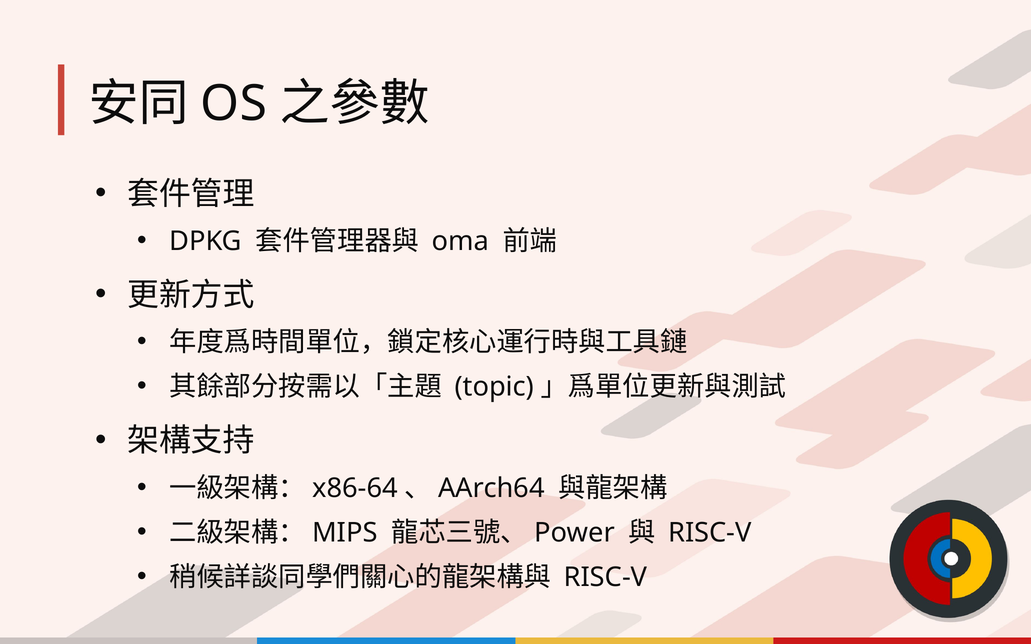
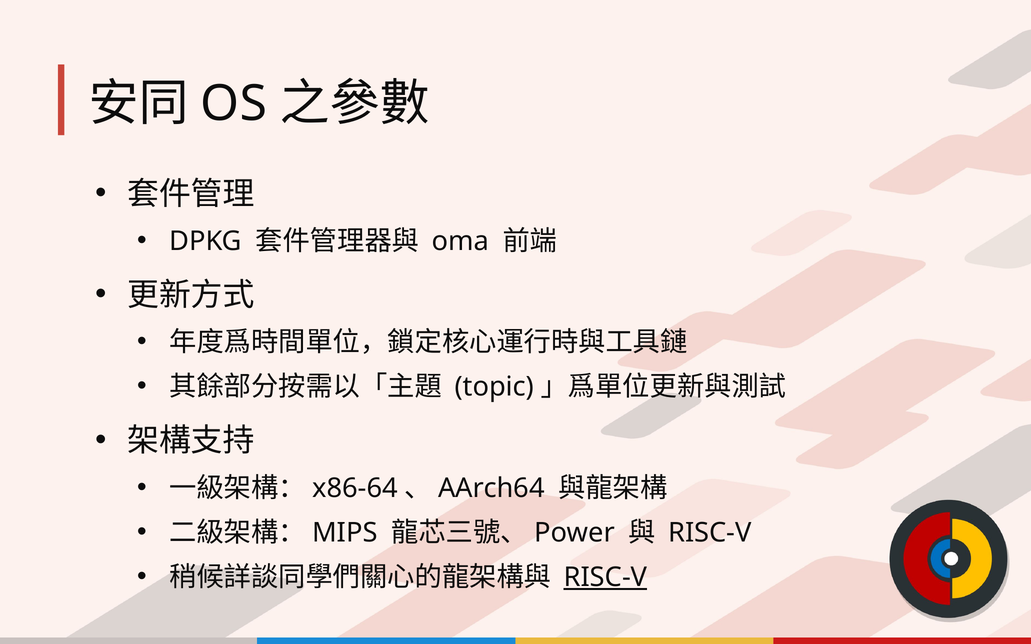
RISC-V underline: none -> present (605, 577)
